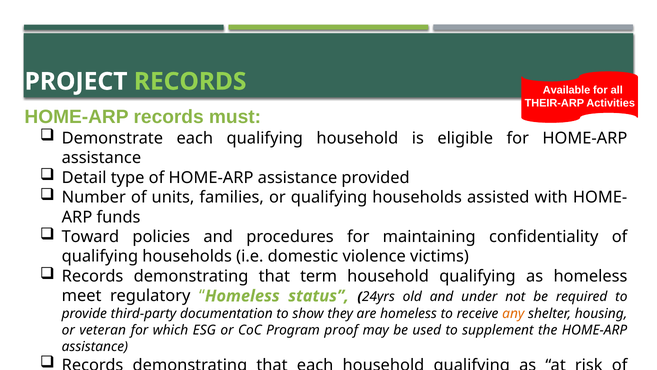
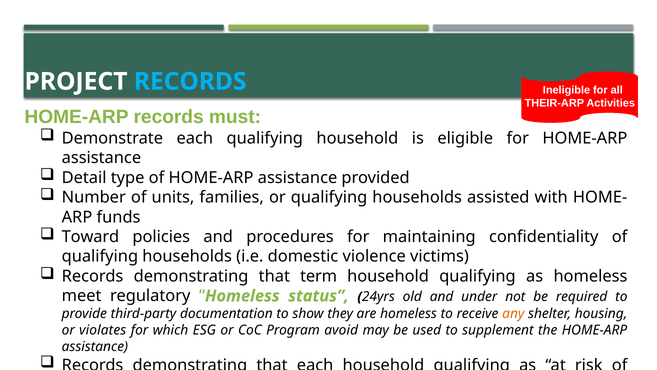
RECORDS colour: light green -> light blue (190, 81)
Available: Available -> Ineligible (566, 90)
veteran: veteran -> violates (103, 330)
proof: proof -> avoid (341, 330)
